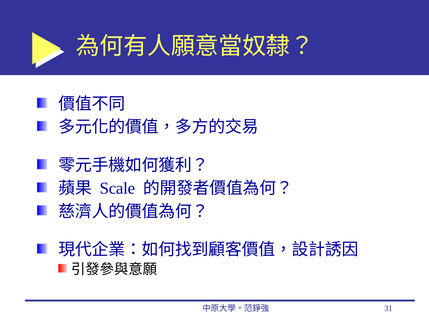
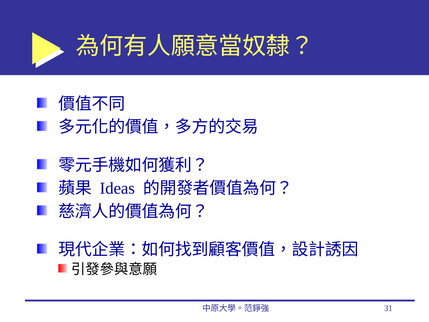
Scale: Scale -> Ideas (117, 188)
